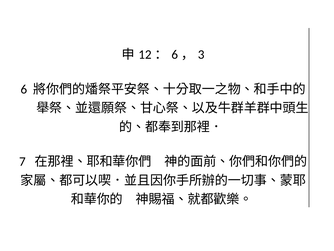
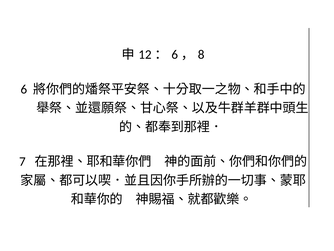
3: 3 -> 8 (201, 55)
